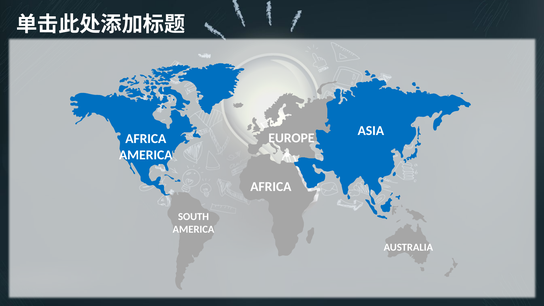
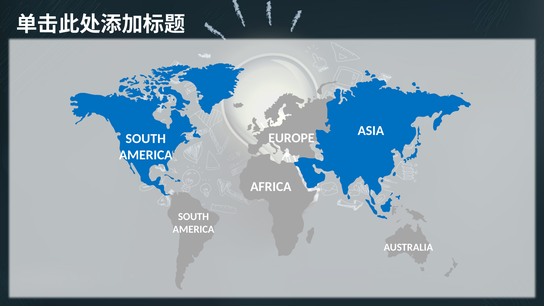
AFRICA: AFRICA -> SOUTH (146, 139)
